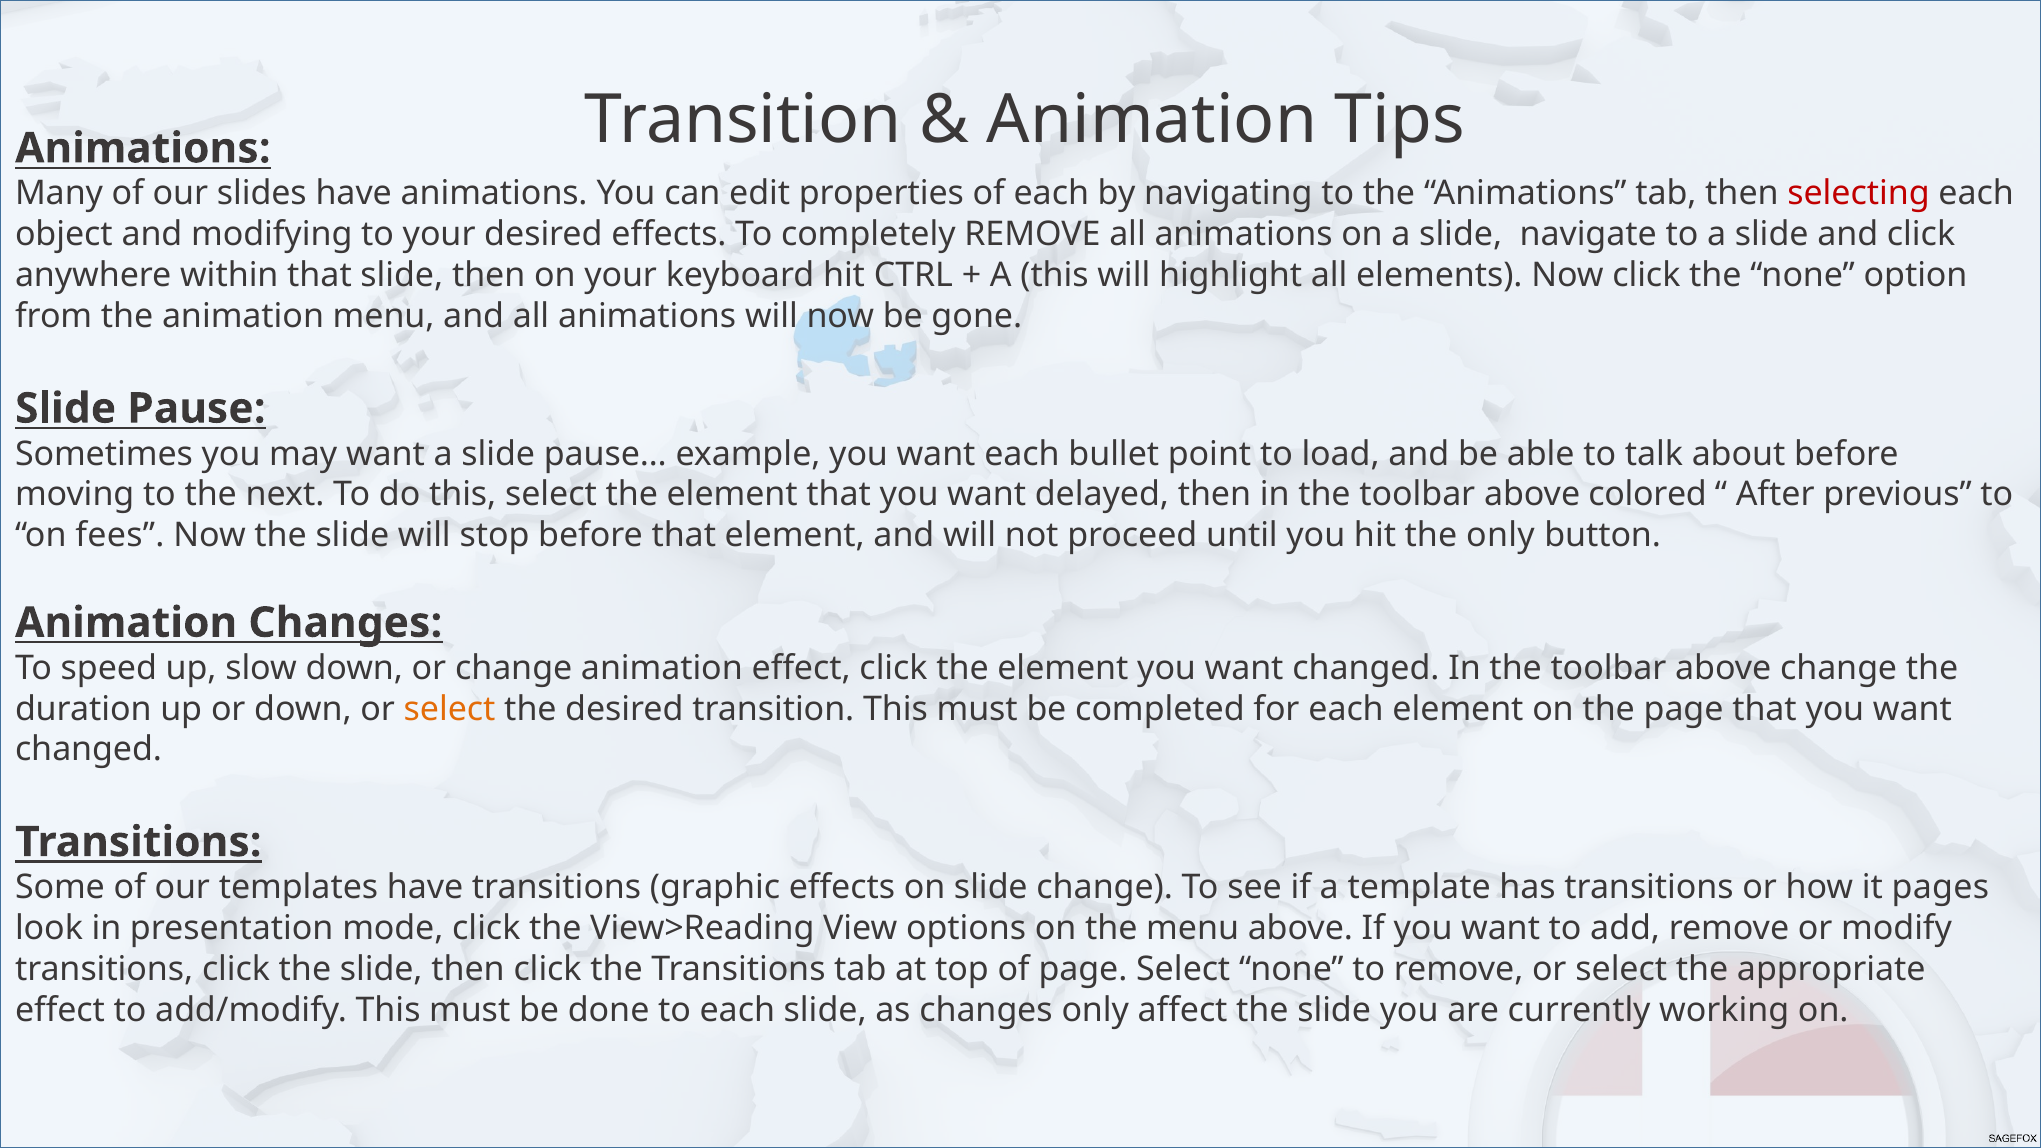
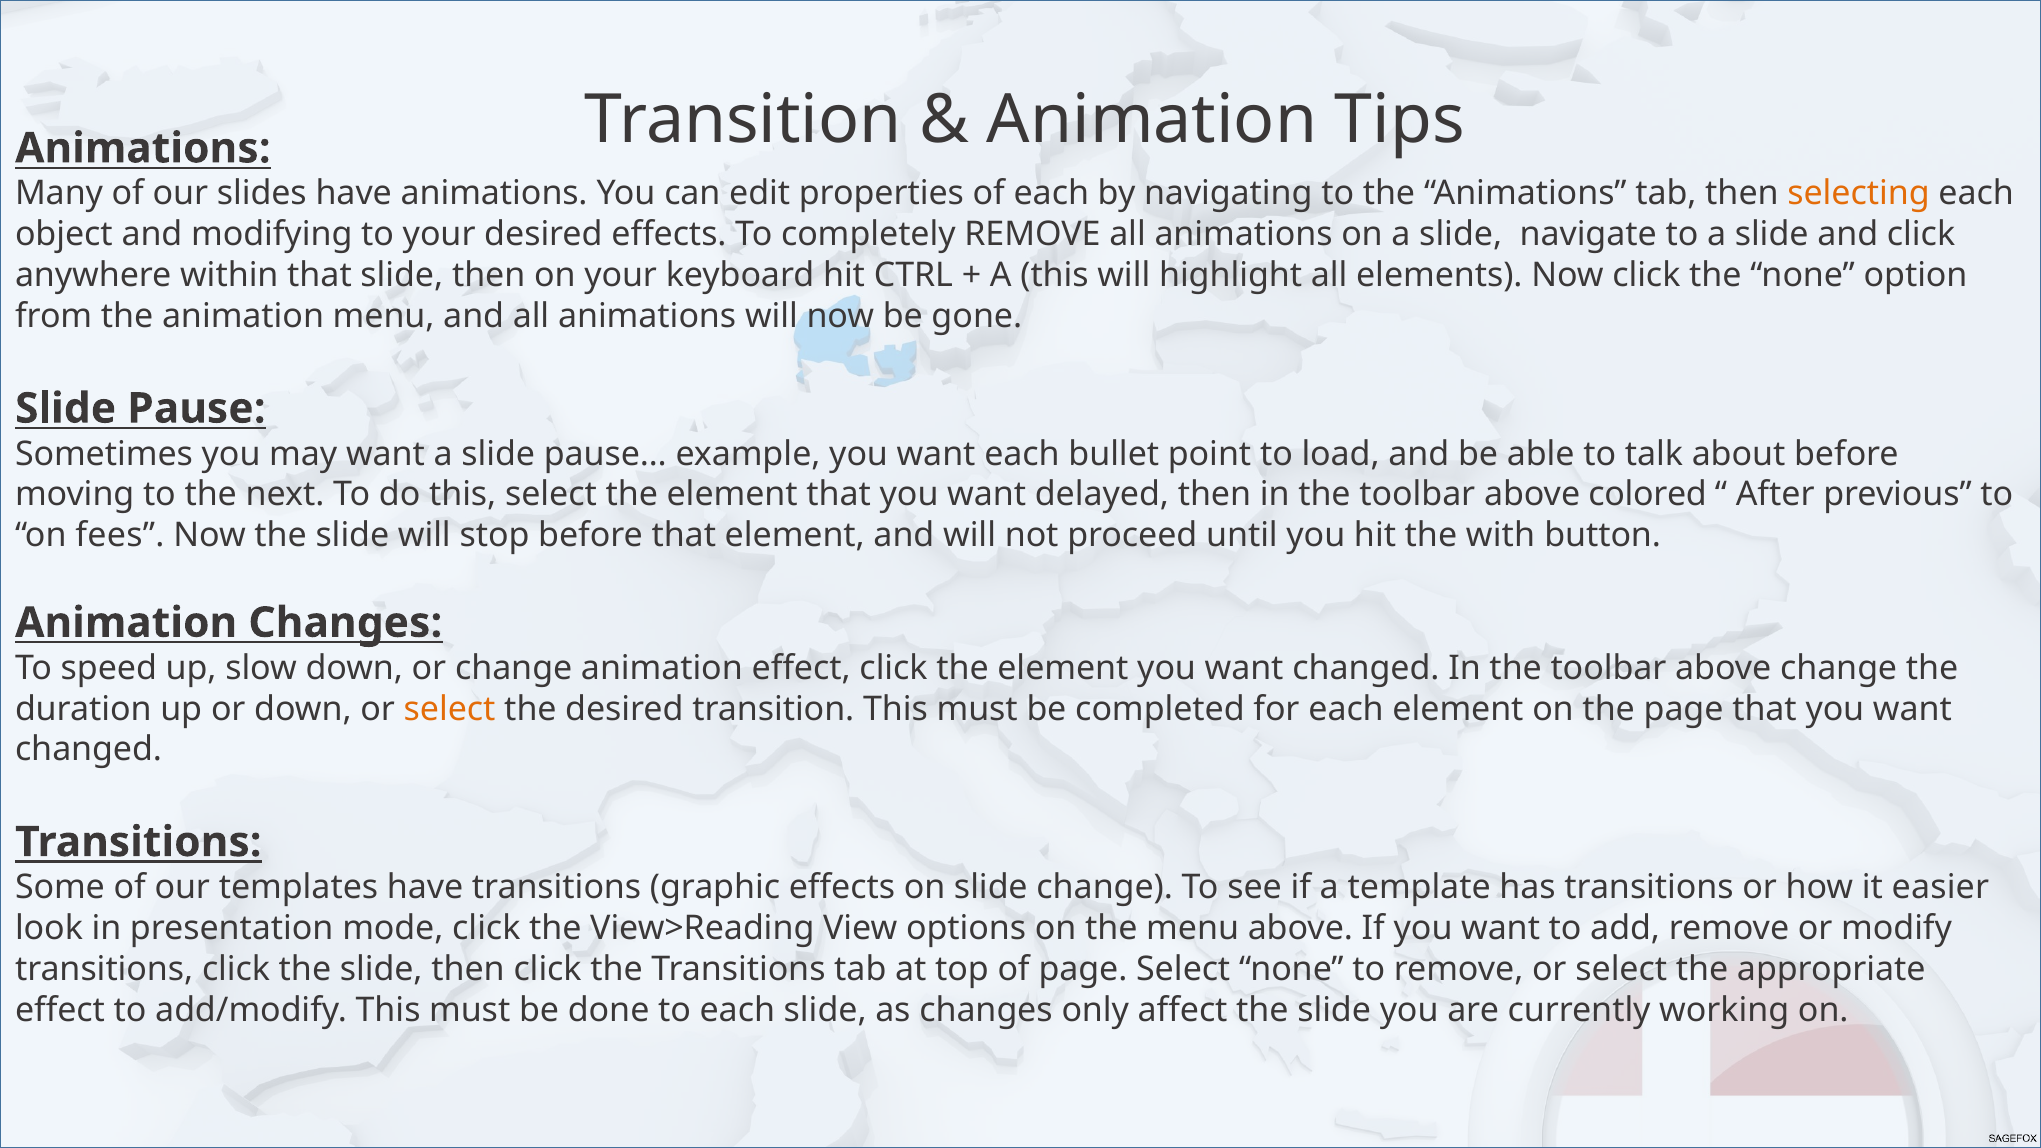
selecting colour: red -> orange (1859, 194)
the only: only -> with (1501, 536)
pages: pages -> easier (1940, 888)
